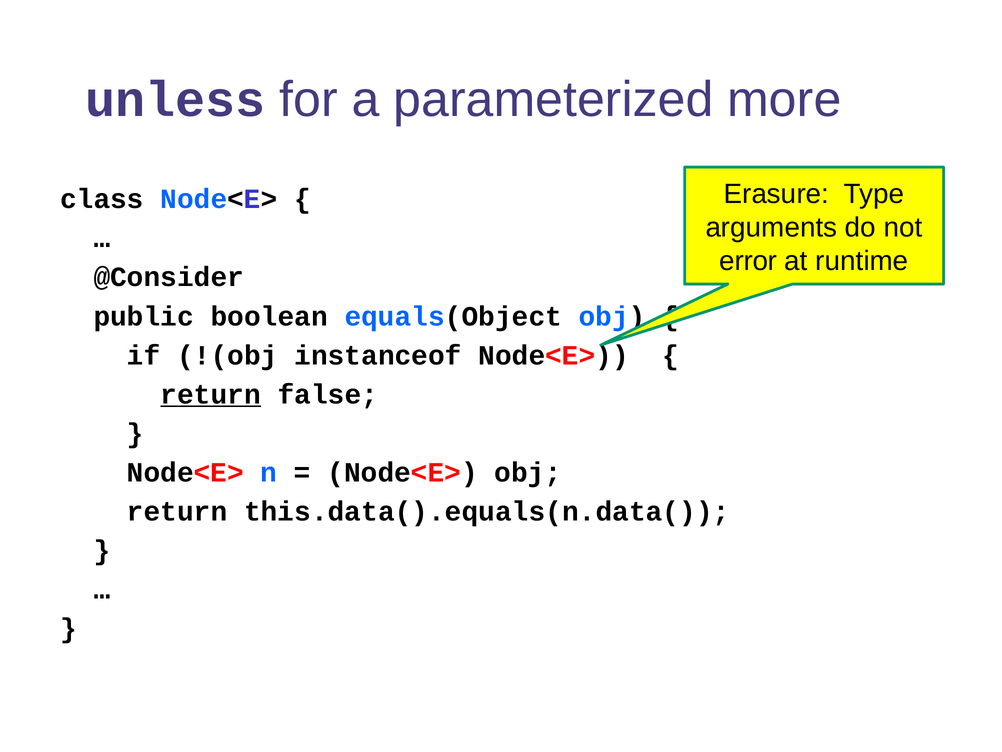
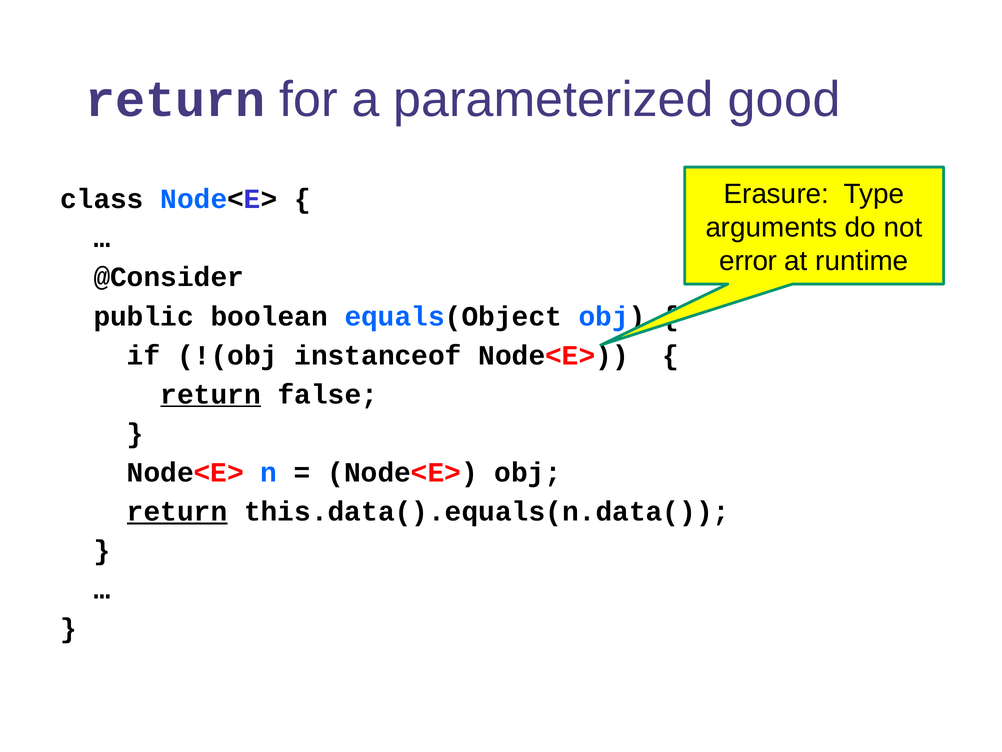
unless: unless -> return (175, 100)
more: more -> good (784, 100)
return underline: none -> present (177, 511)
